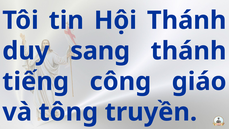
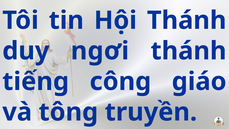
sang: sang -> ngơi (100, 51)
